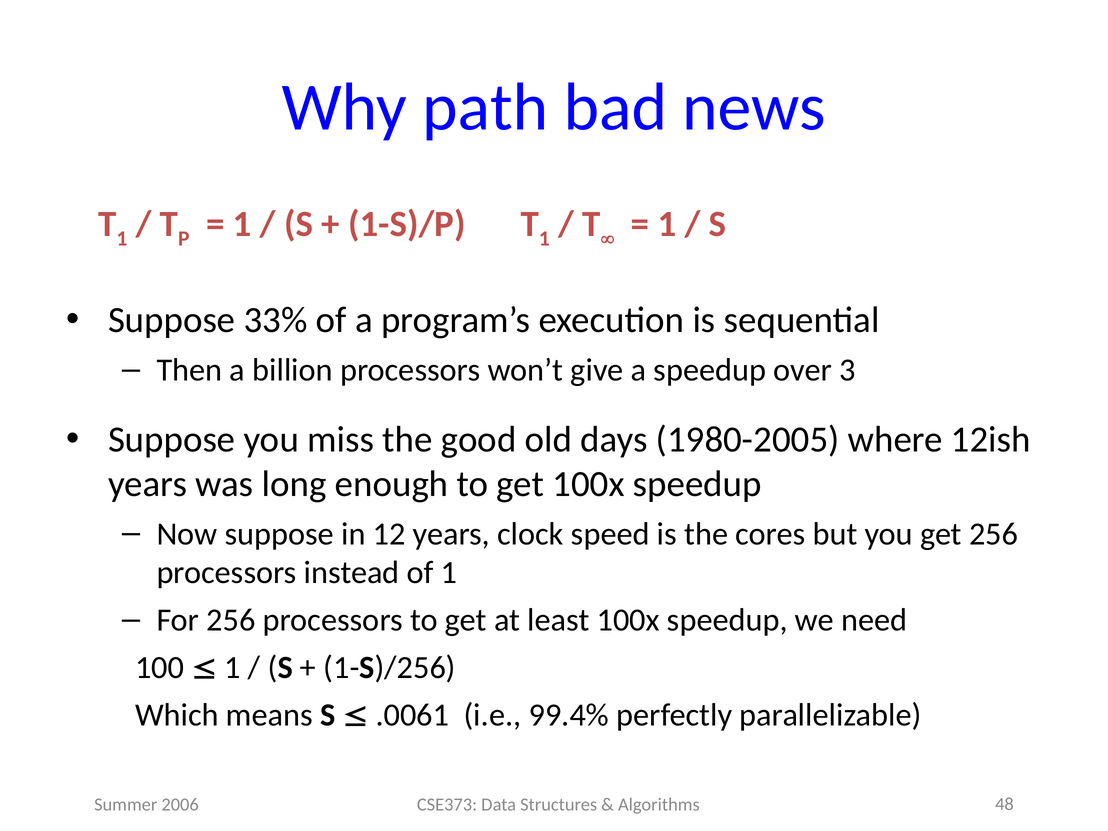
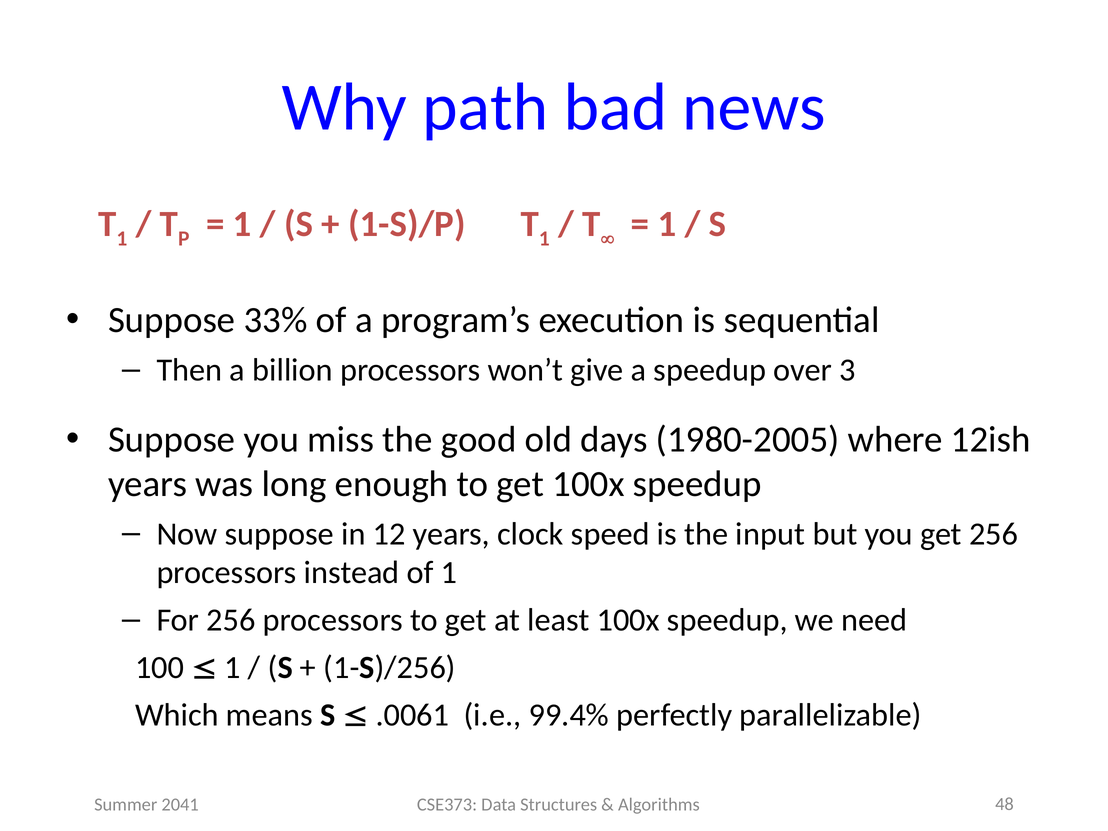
cores: cores -> input (770, 534)
2006: 2006 -> 2041 (180, 805)
